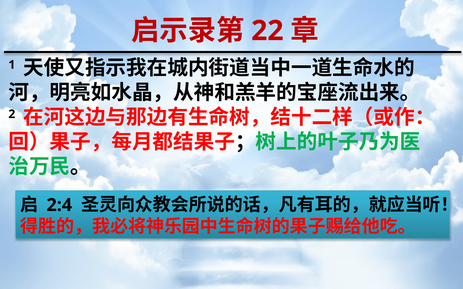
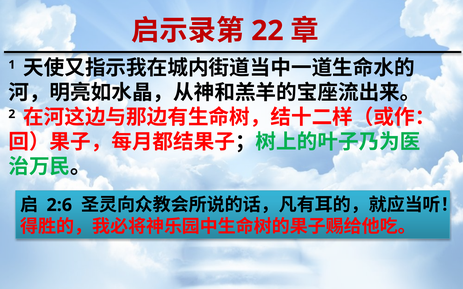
2:4: 2:4 -> 2:6 (59, 205)
